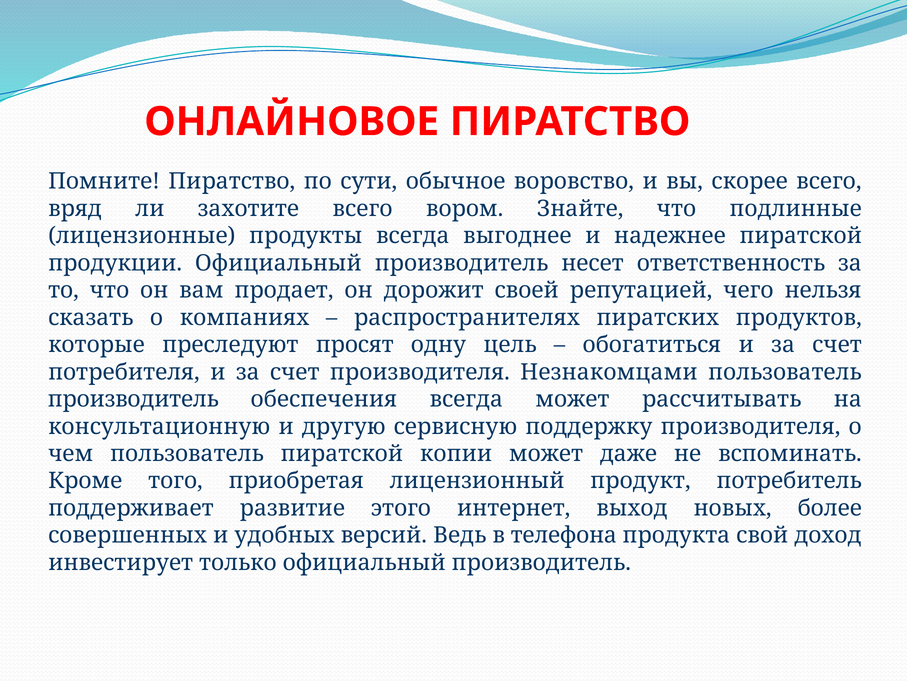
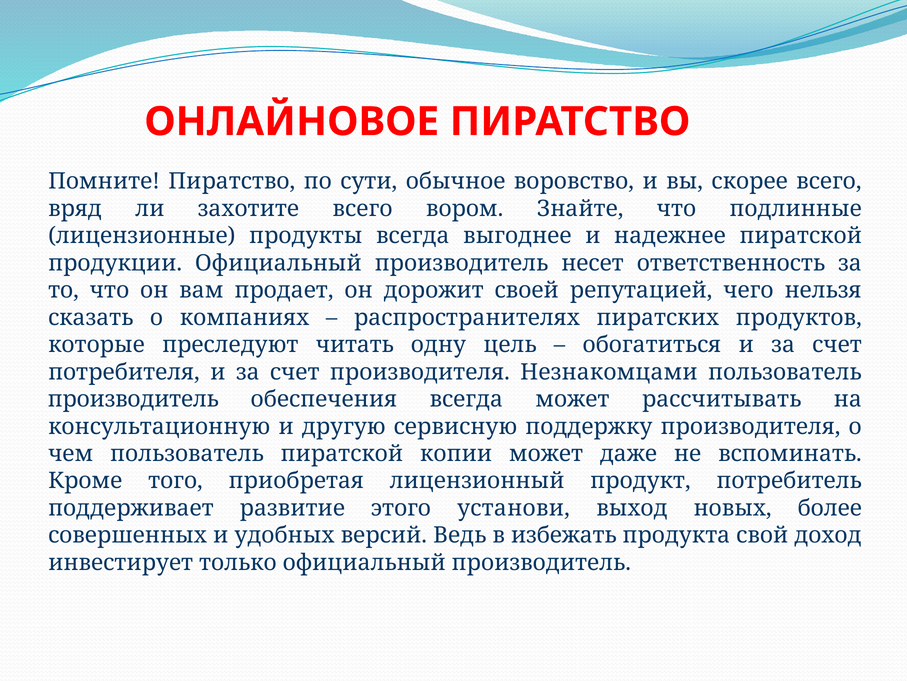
просят: просят -> читать (355, 344)
интернет: интернет -> установи (514, 508)
телефона: телефона -> избежать (564, 535)
